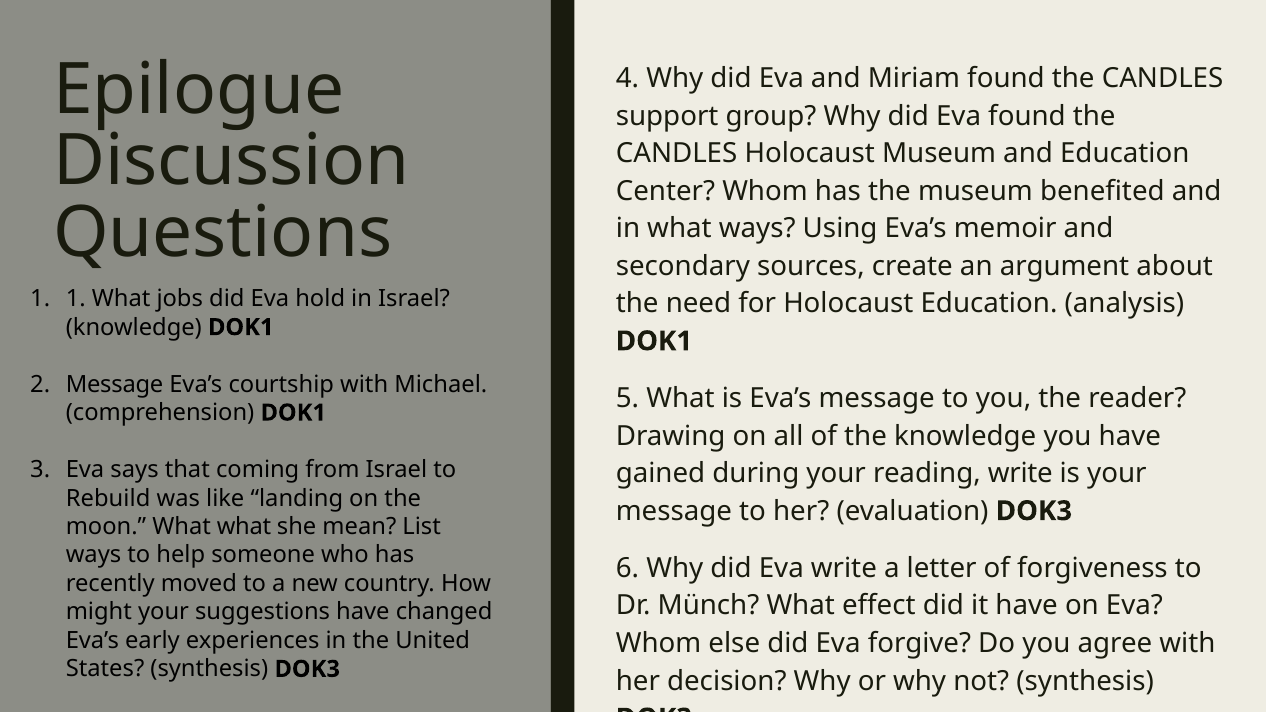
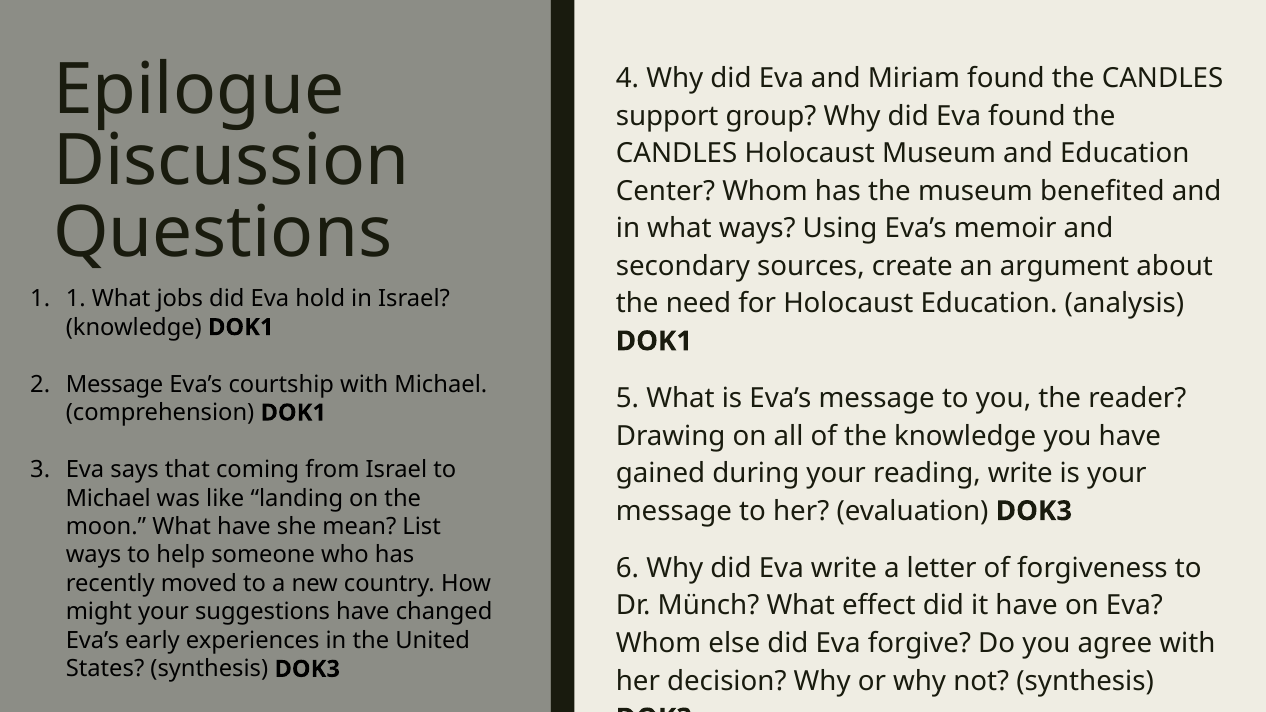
Rebuild: Rebuild -> Michael (108, 498)
What what: what -> have (244, 527)
